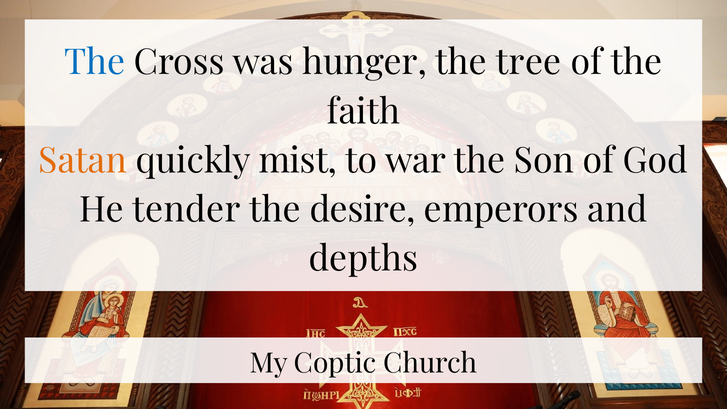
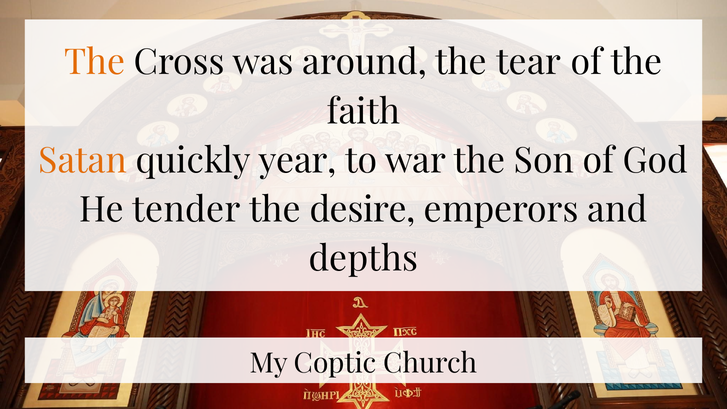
The colour: blue -> orange (95, 63)
hunger: hunger -> around (365, 63)
tree: tree -> tear (529, 63)
mist: mist -> year (298, 161)
